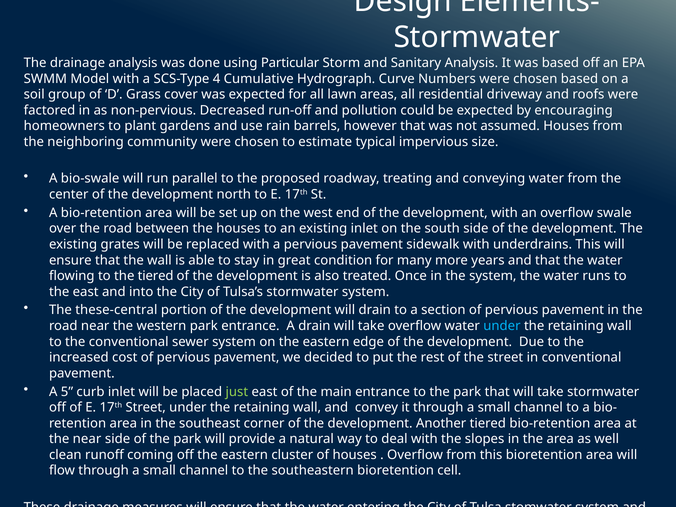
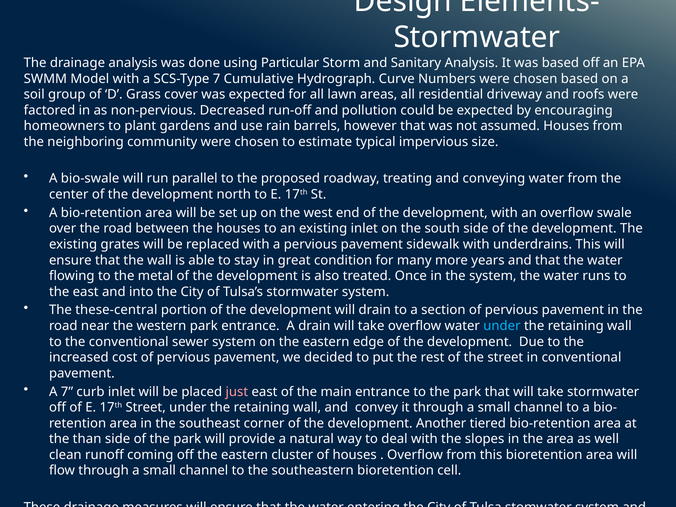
SCS-Type 4: 4 -> 7 (217, 79)
the tiered: tiered -> metal (156, 276)
A 5: 5 -> 7 (67, 392)
just colour: light green -> pink (237, 392)
the near: near -> than (87, 439)
